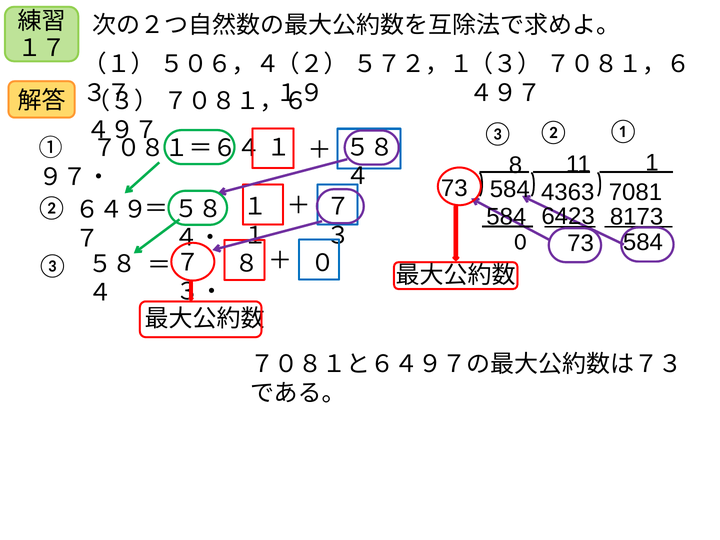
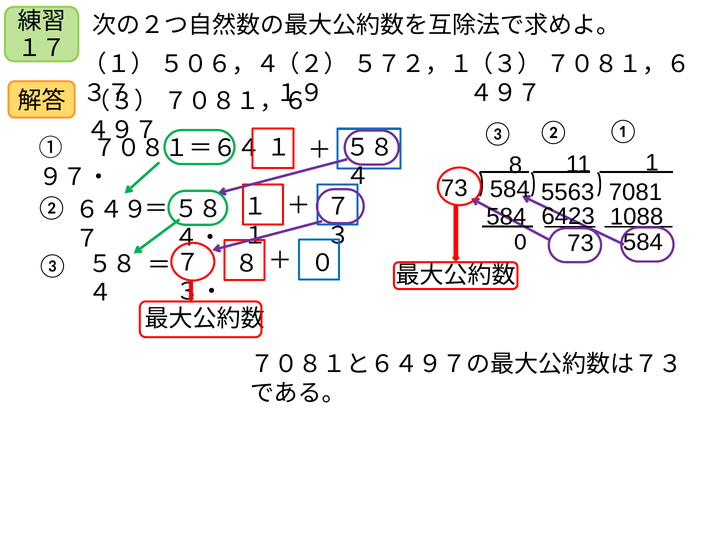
4363: 4363 -> 5563 (568, 192)
8173: 8173 -> 1088 (637, 217)
